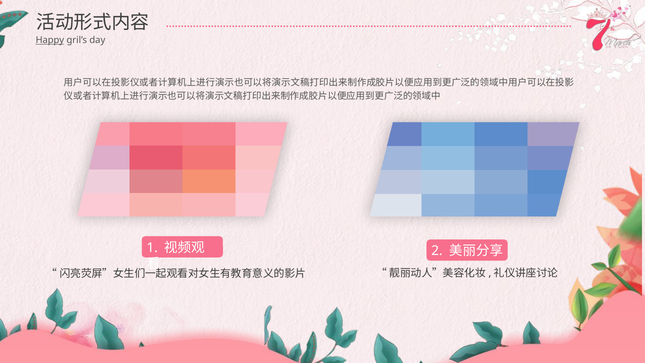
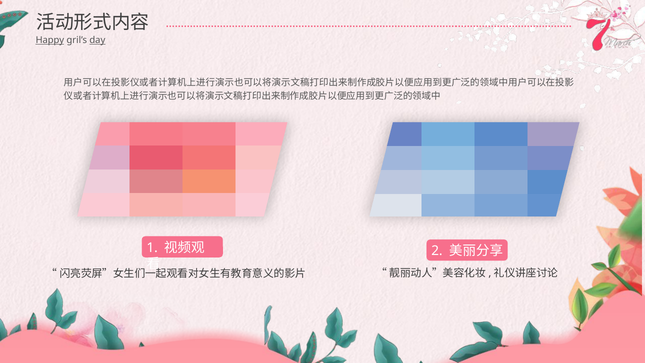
day underline: none -> present (97, 40)
